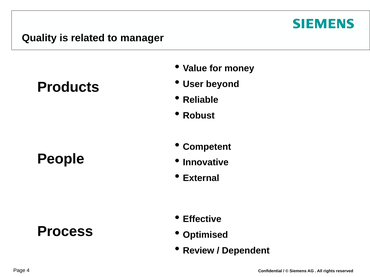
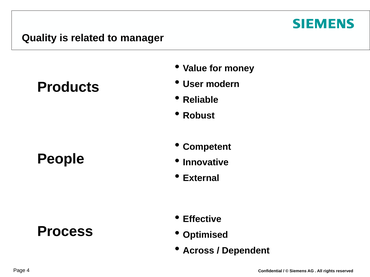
beyond: beyond -> modern (223, 84)
Review: Review -> Across (199, 251)
